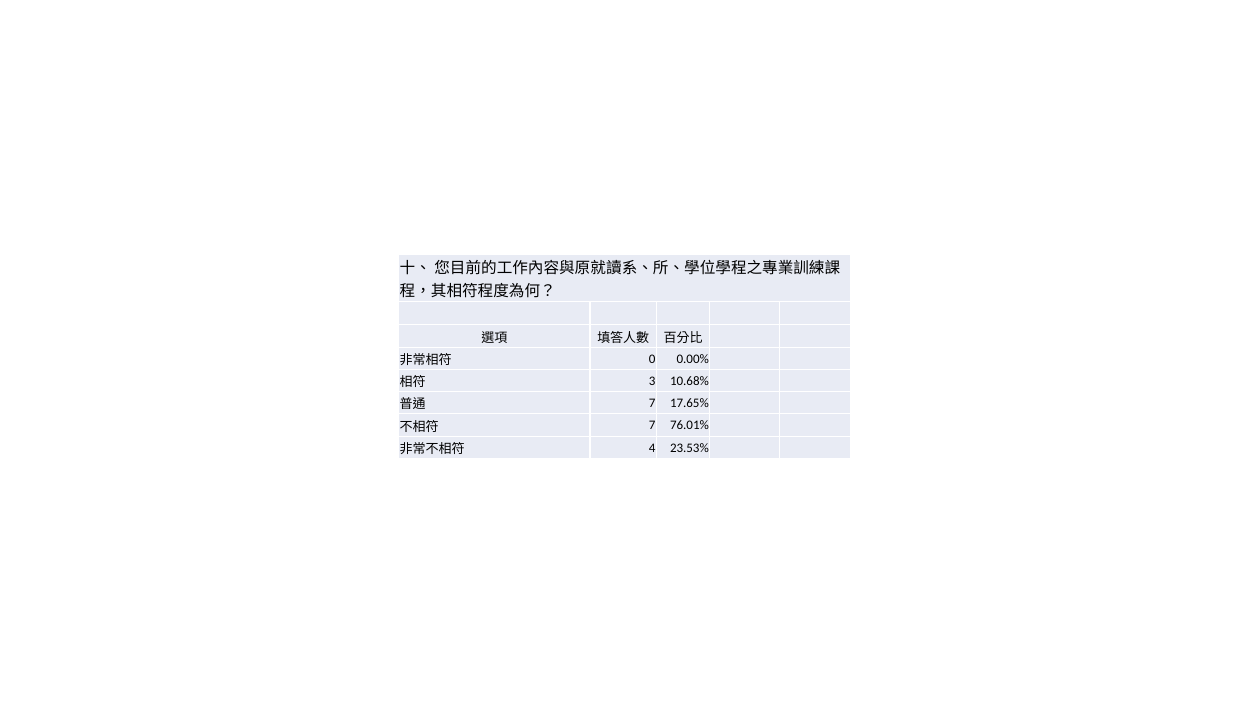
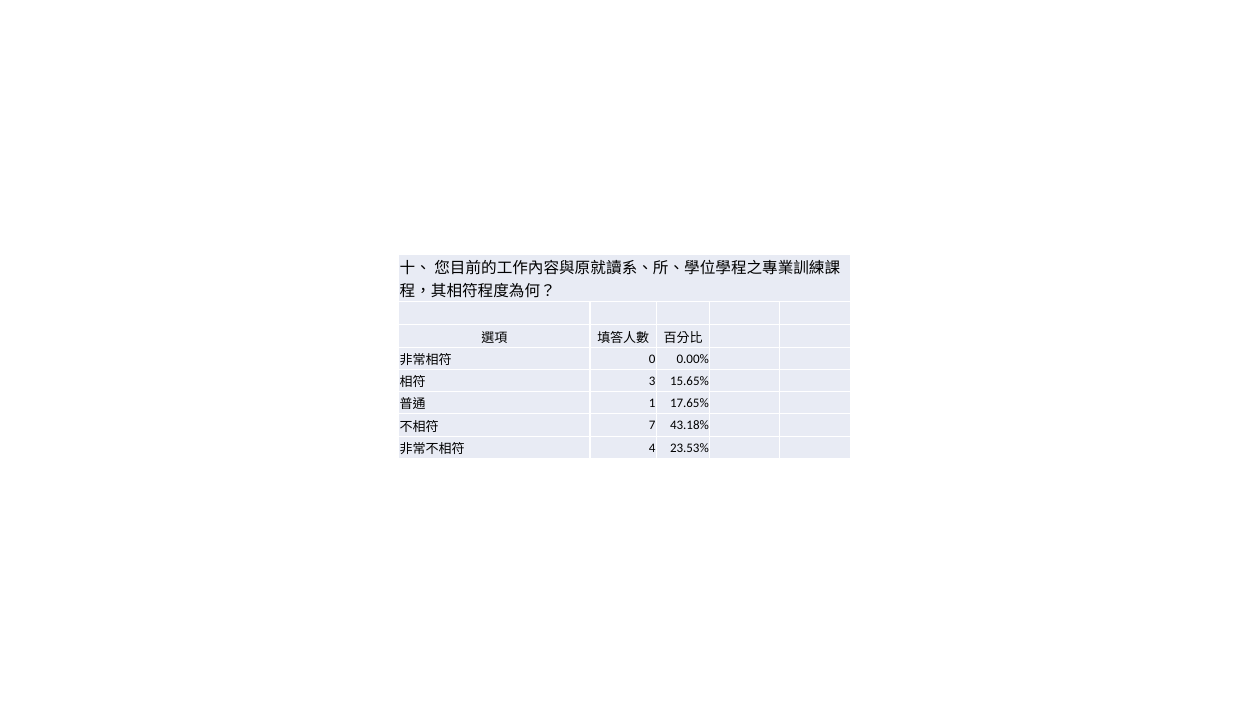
10.68%: 10.68% -> 15.65% (689, 381)
7: 7 -> 1 (652, 403)
76.01%: 76.01% -> 43.18% (689, 425)
